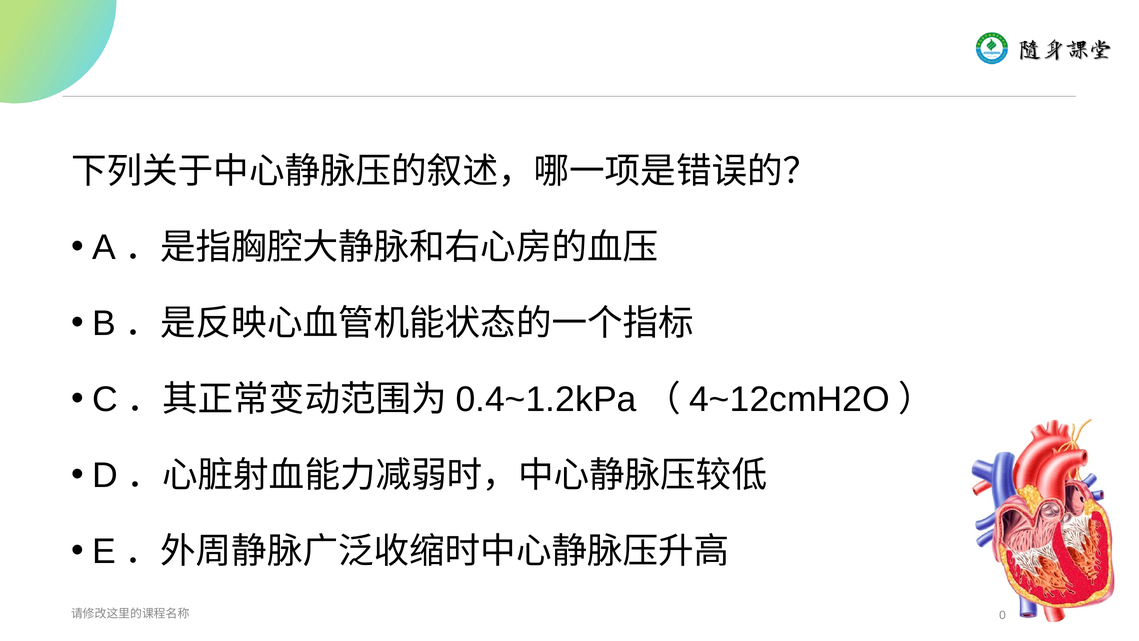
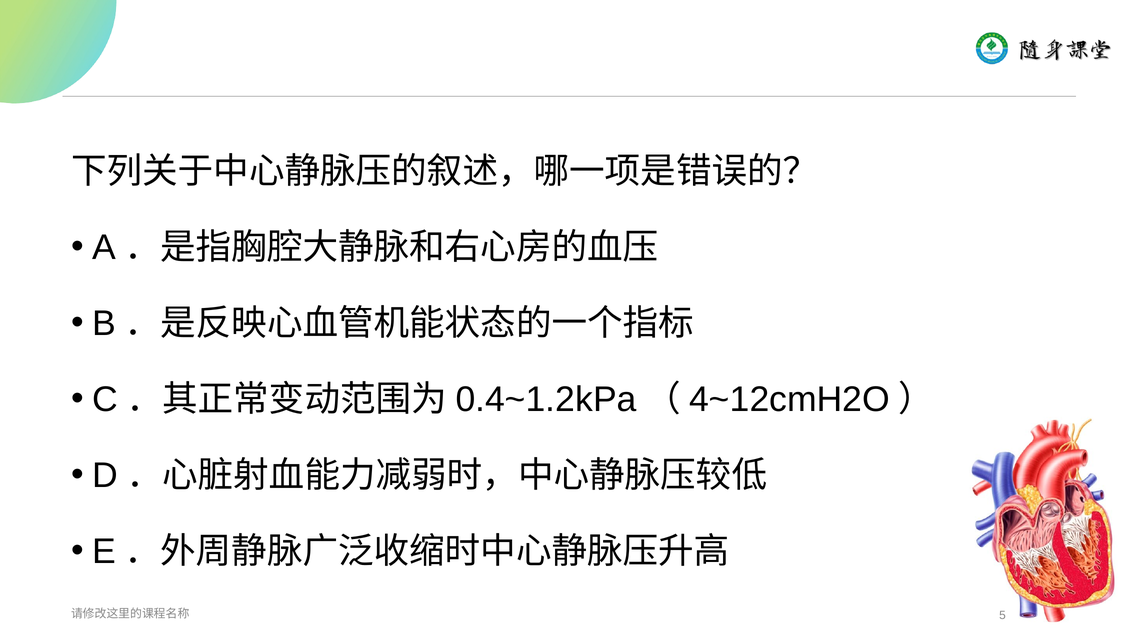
0: 0 -> 5 (1002, 615)
